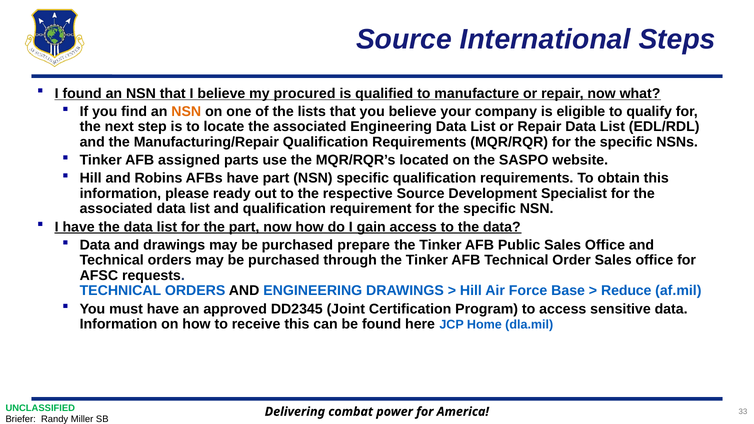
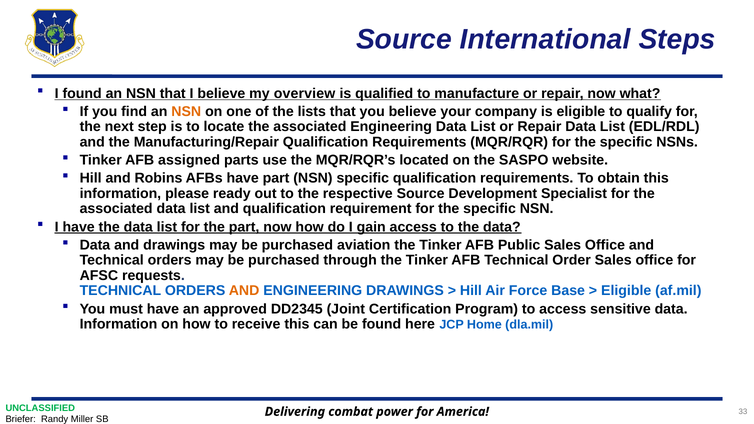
procured: procured -> overview (305, 93)
prepare: prepare -> aviation (364, 245)
AND colour: black -> orange (244, 291)
Reduce: Reduce -> Eligible (626, 291)
